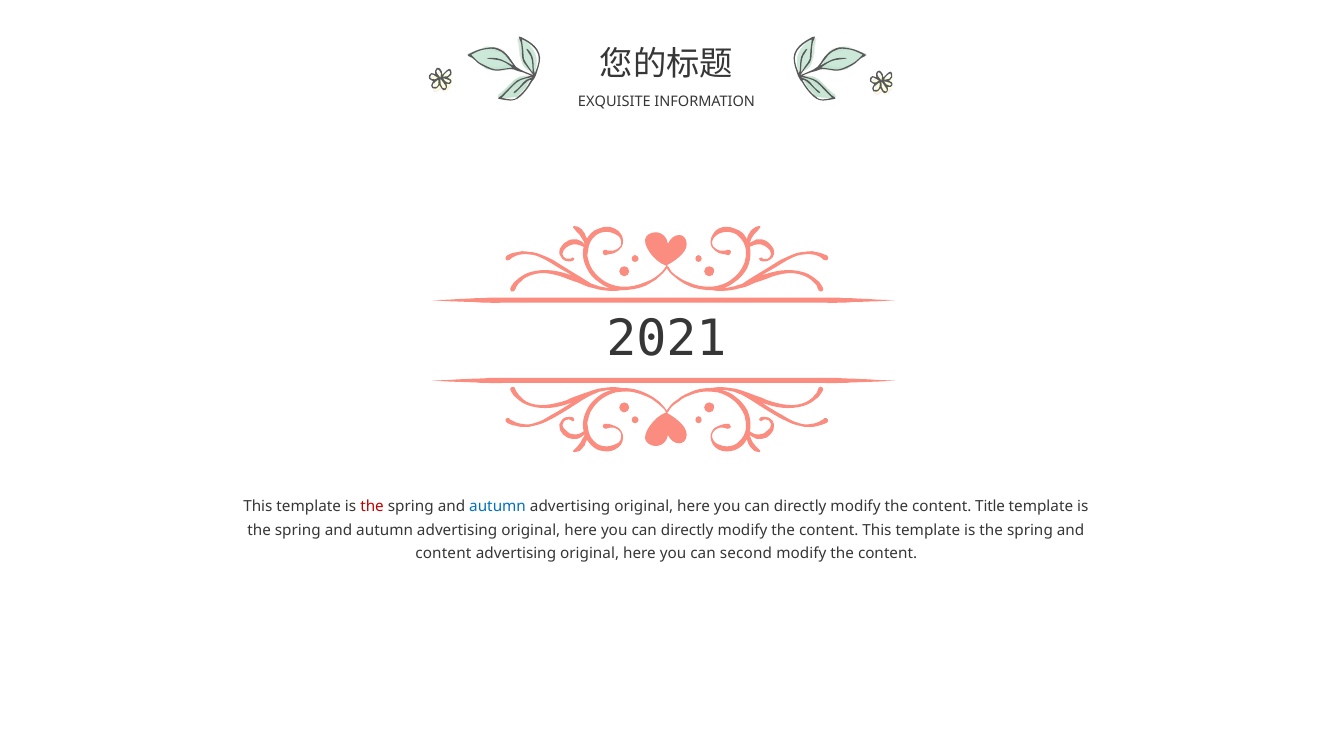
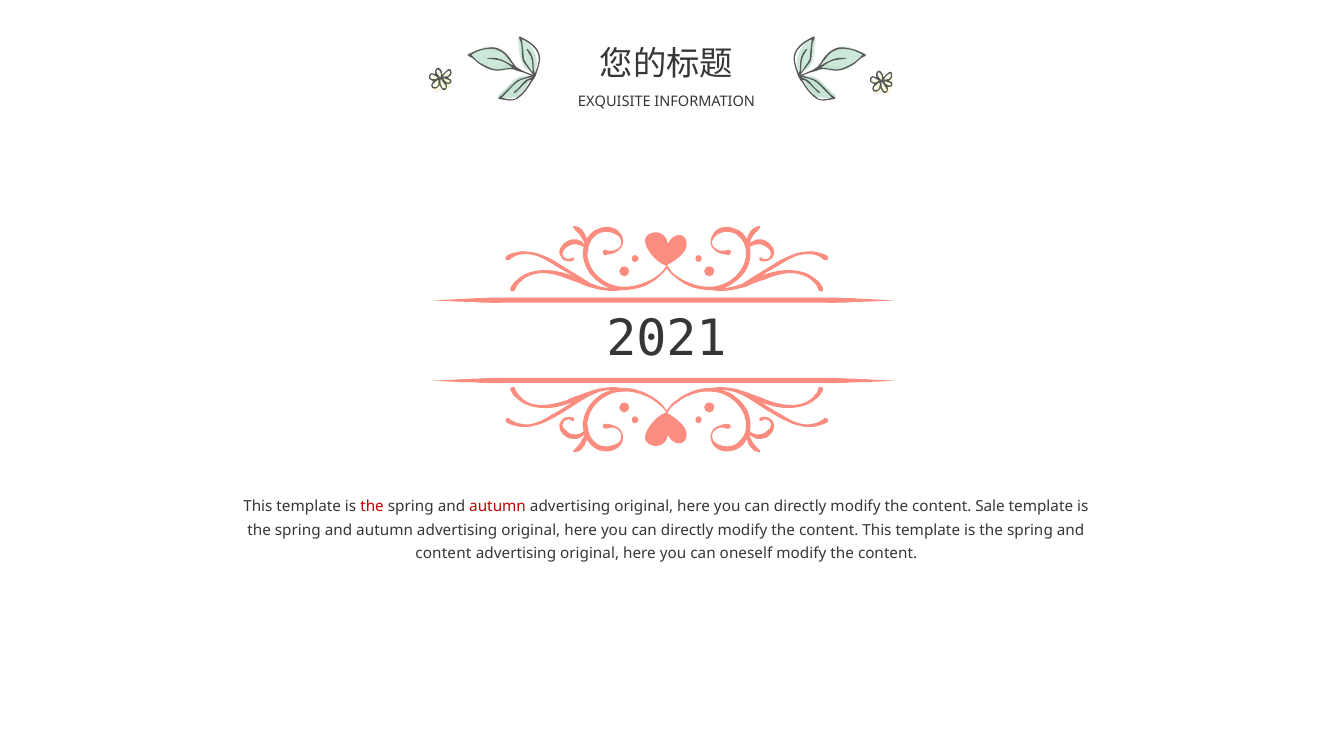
autumn colour: blue -> red (498, 506)
Title: Title -> Sale (990, 506)
second: second -> oneself (746, 554)
